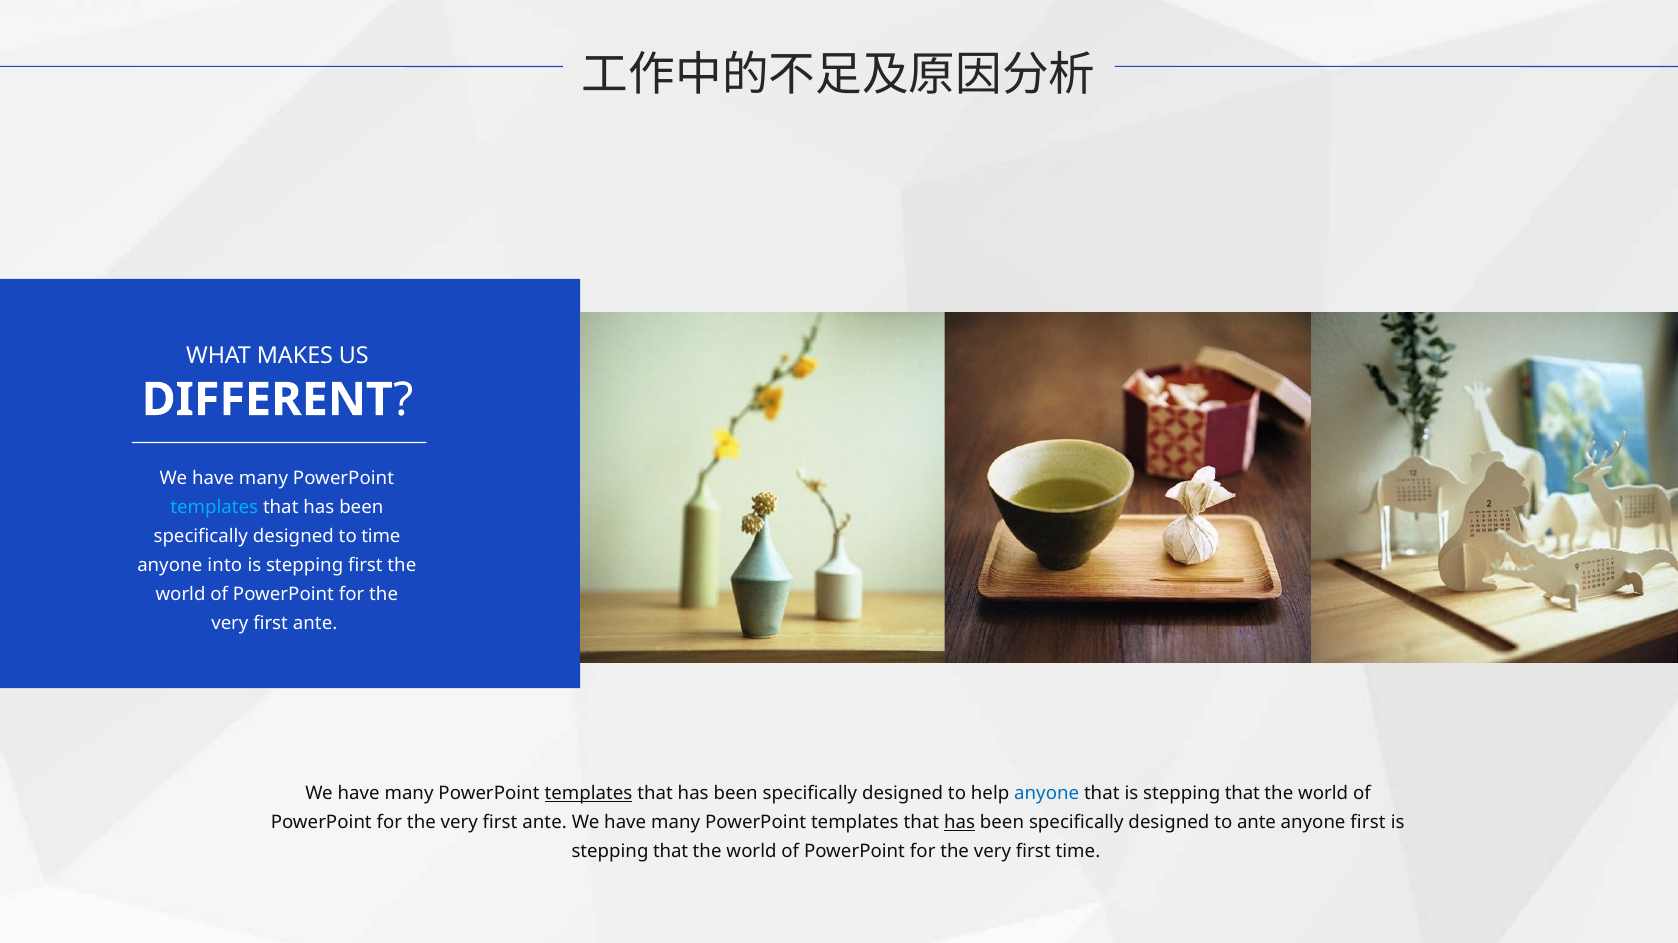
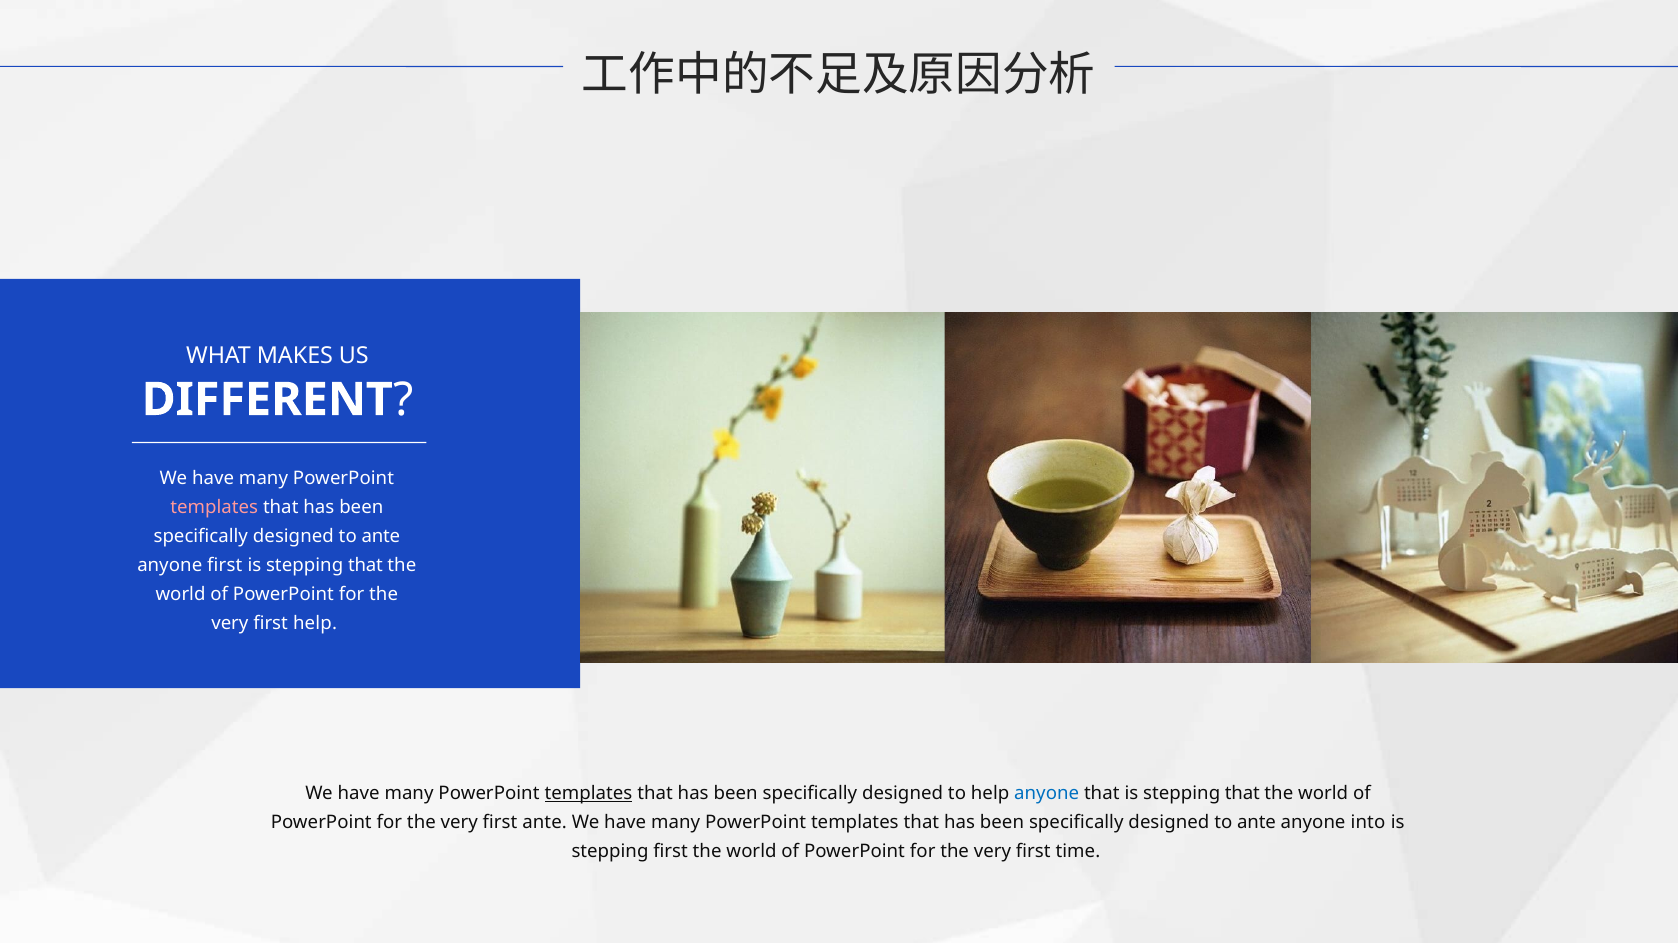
templates colour: light blue -> pink (214, 508)
time: time -> ante (381, 537)
anyone into: into -> first (225, 566)
first: first -> that (365, 566)
ante: ante -> help (315, 624)
has underline: present -> none (960, 823)
anyone first: first -> into (1368, 823)
that: that -> first (671, 852)
